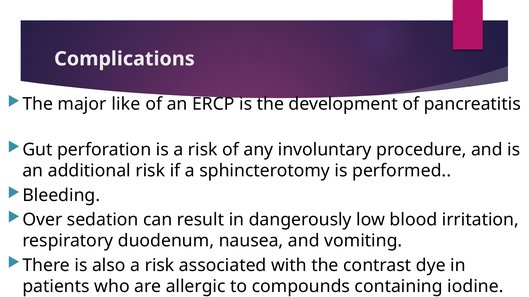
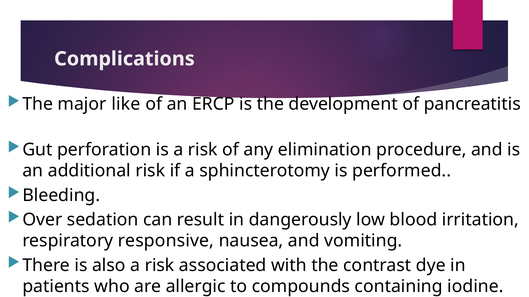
involuntary: involuntary -> elimination (325, 150)
duodenum: duodenum -> responsive (166, 241)
